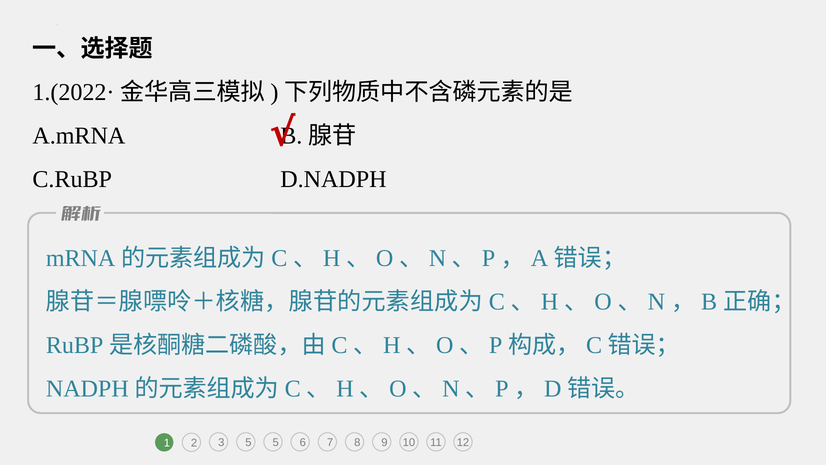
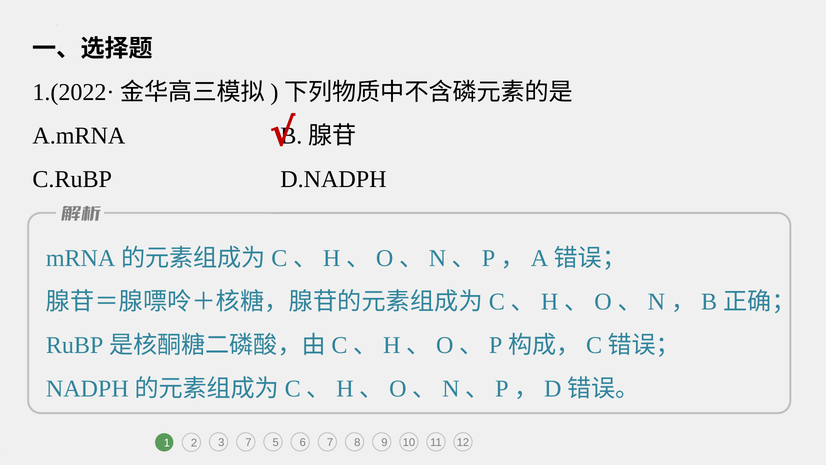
3 5: 5 -> 7 (248, 442)
